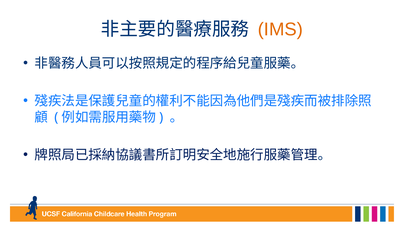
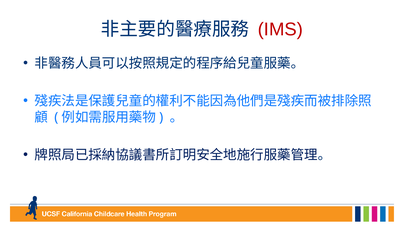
IMS colour: orange -> red (280, 29)
